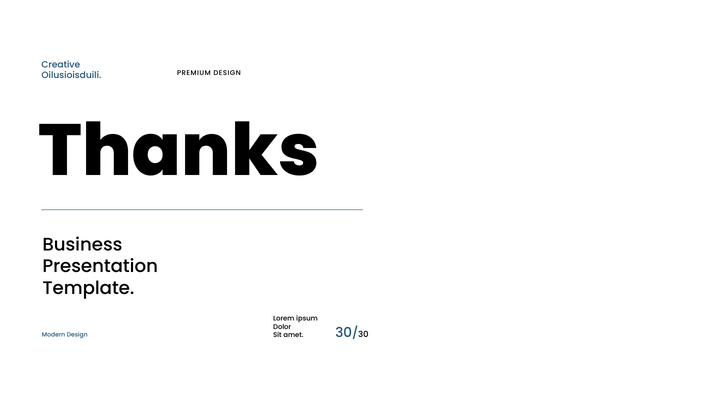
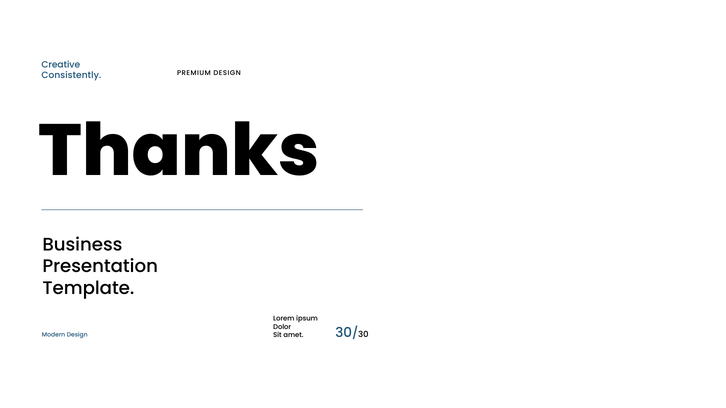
Oilusioisduili: Oilusioisduili -> Consistently (71, 76)
